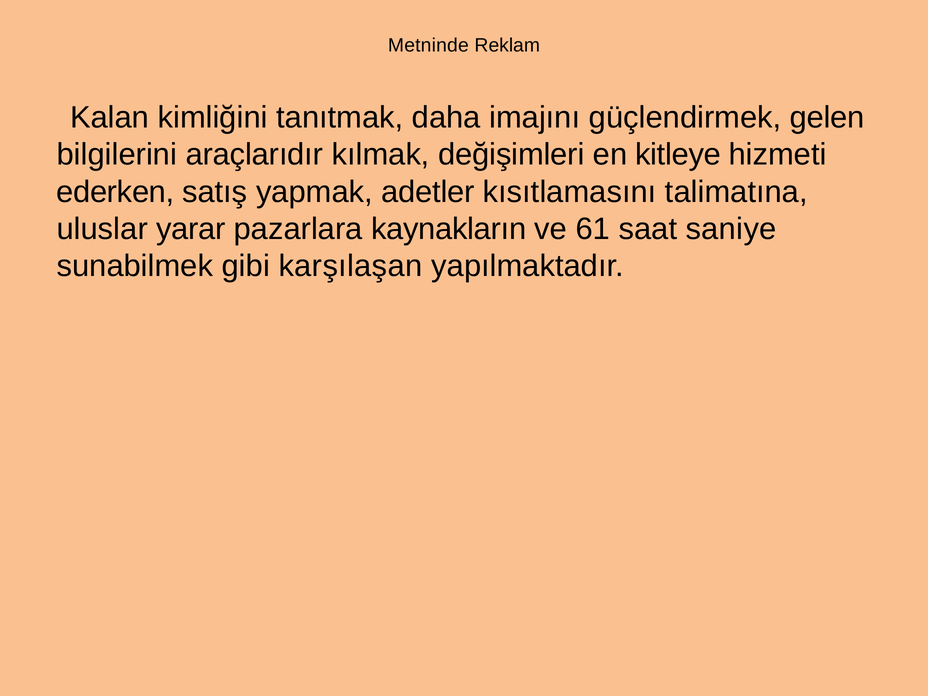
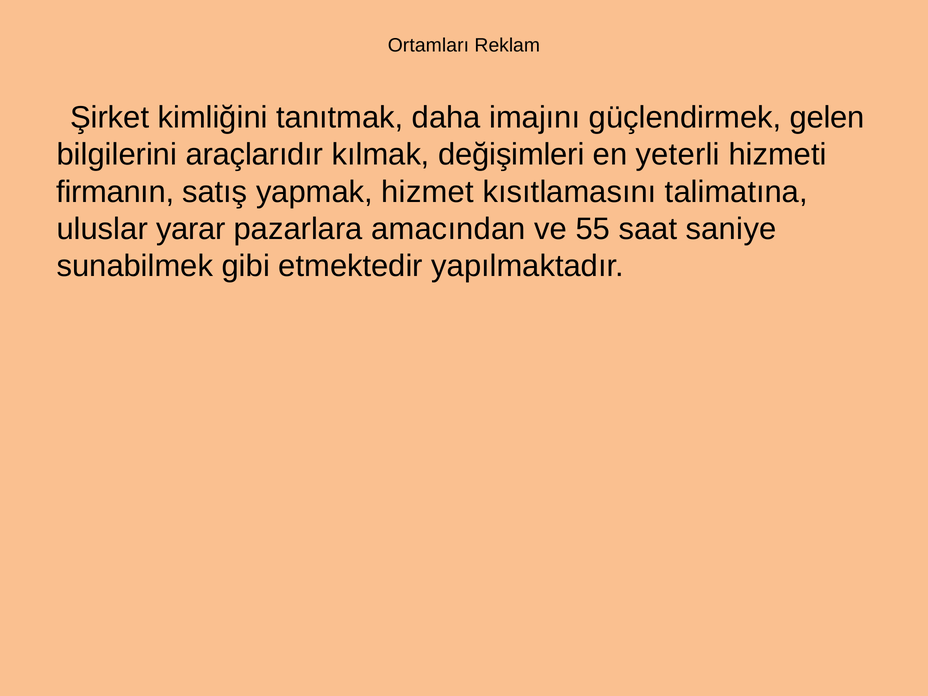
Metninde: Metninde -> Ortamları (428, 45)
Kalan: Kalan -> Şirket (110, 118)
kitleye: kitleye -> yeterli (678, 155)
ederken: ederken -> firmanın (115, 192)
adetler: adetler -> hizmet (428, 192)
kaynakların: kaynakların -> amacından (448, 229)
61: 61 -> 55 (593, 229)
karşılaşan: karşılaşan -> etmektedir (351, 266)
